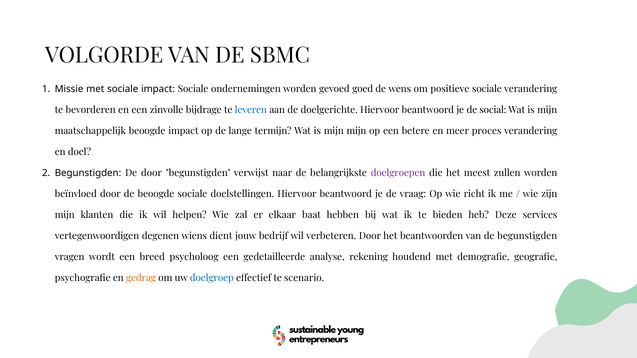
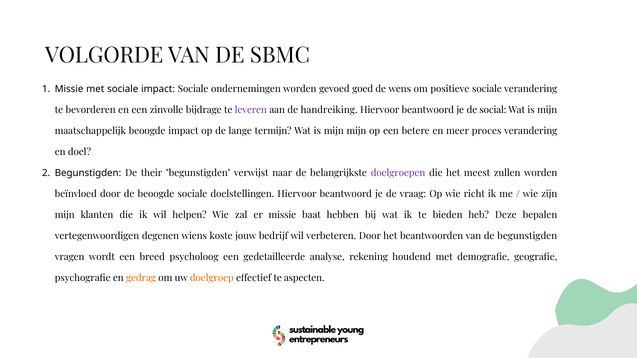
leveren colour: blue -> purple (251, 110)
doelgerichte: doelgerichte -> handreiking (329, 110)
De door: door -> their (152, 173)
er elkaar: elkaar -> missie (282, 215)
services: services -> bepalen (540, 215)
dient: dient -> koste (221, 236)
doelgroep colour: blue -> orange (212, 278)
scenario: scenario -> aspecten (304, 278)
